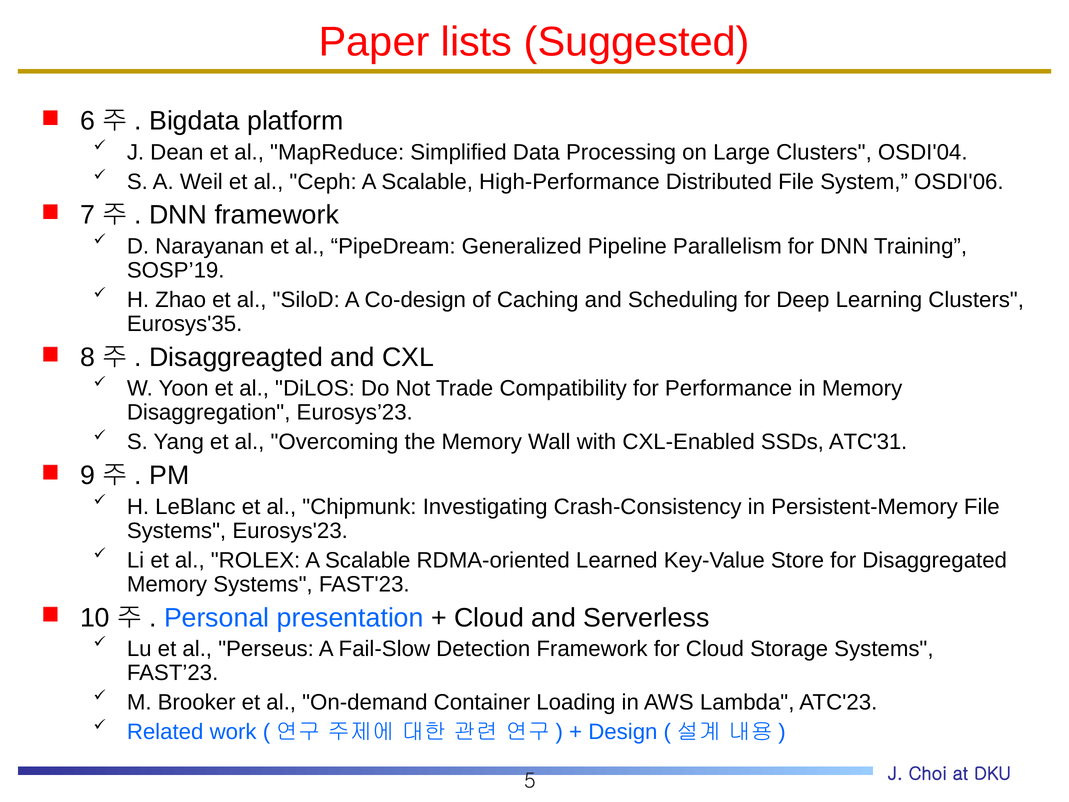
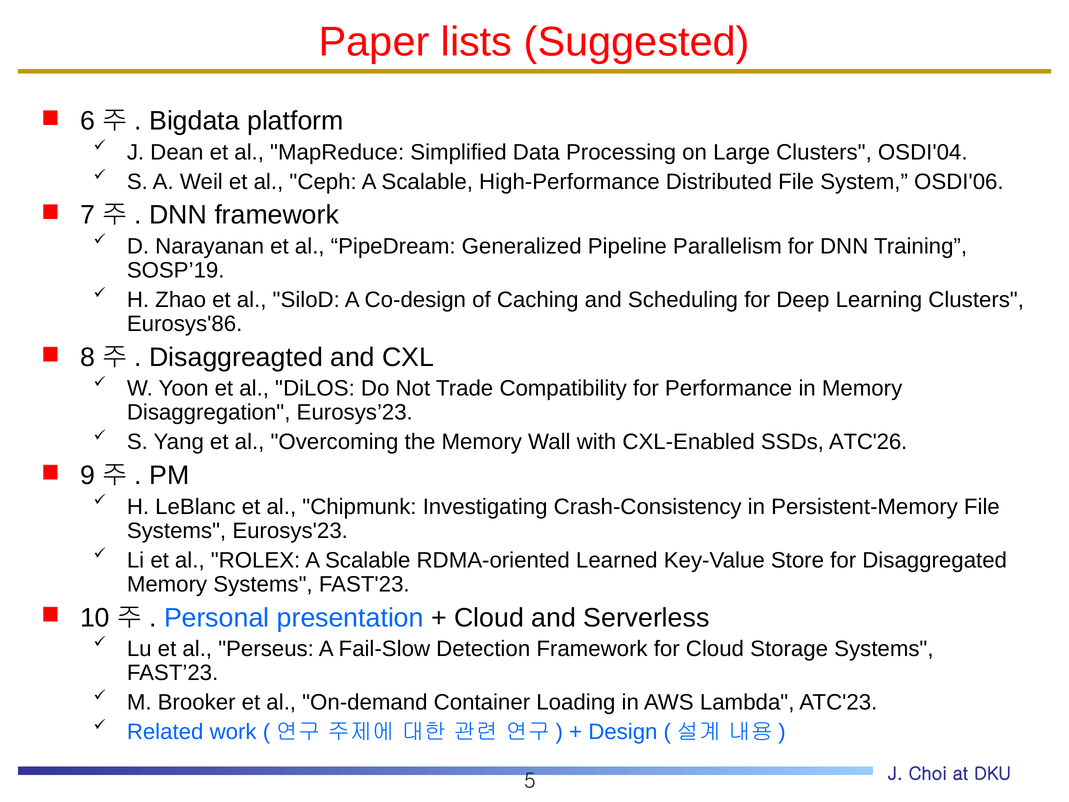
Eurosys'35: Eurosys'35 -> Eurosys'86 (185, 324)
ATC'31: ATC'31 -> ATC'26 (868, 442)
